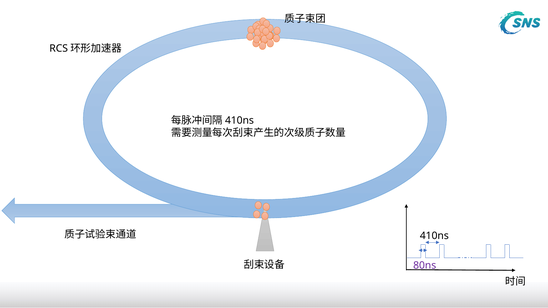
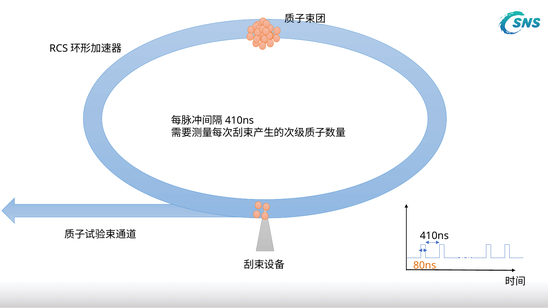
80ns colour: purple -> orange (425, 266)
